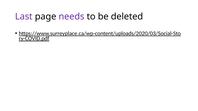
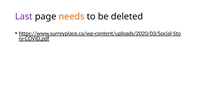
needs colour: purple -> orange (72, 17)
